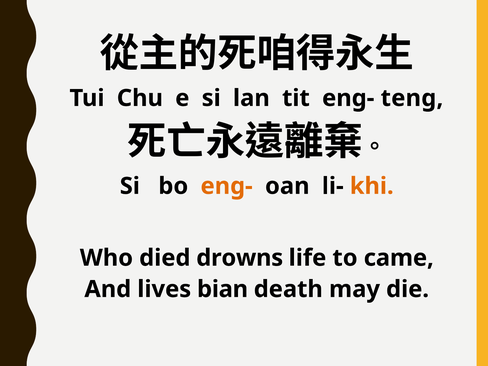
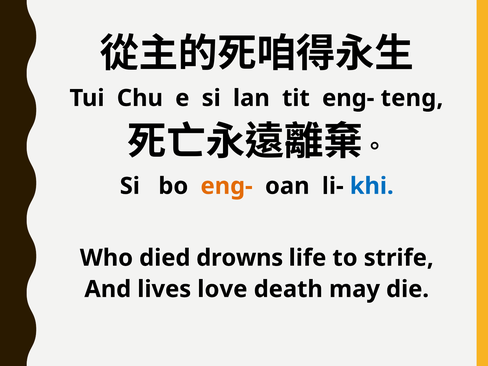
khi colour: orange -> blue (372, 186)
came: came -> strife (399, 258)
bian: bian -> love (222, 289)
